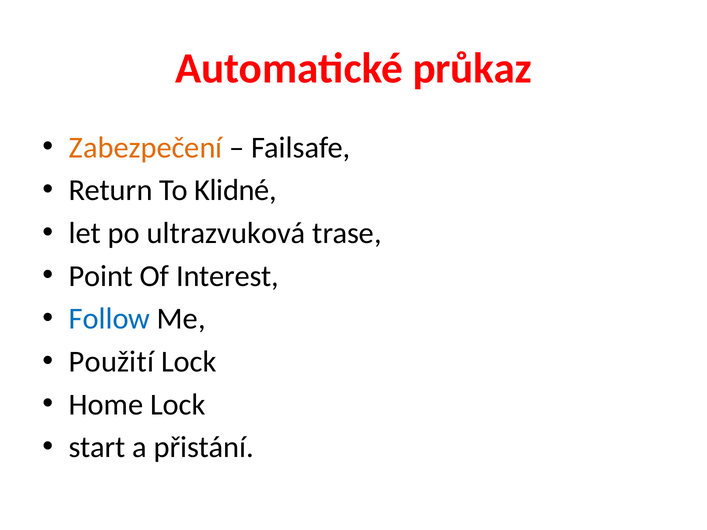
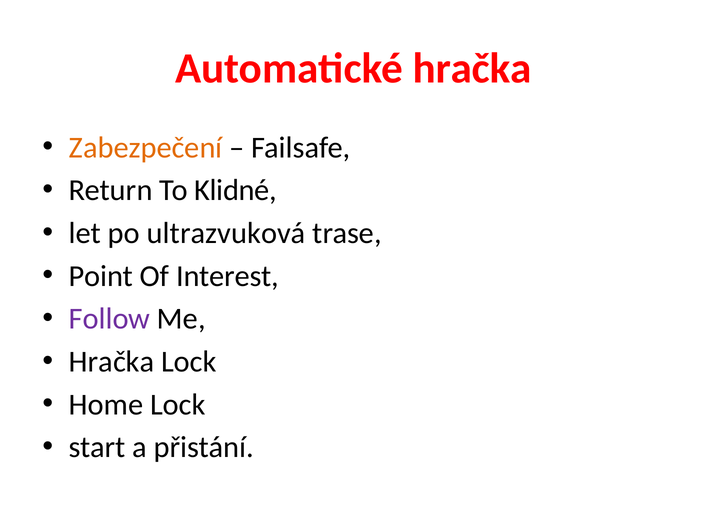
Automatické průkaz: průkaz -> hračka (472, 68)
Follow colour: blue -> purple (110, 319)
Použití: Použití -> Hračka (112, 362)
